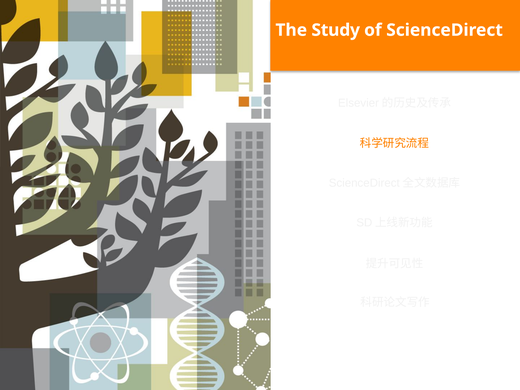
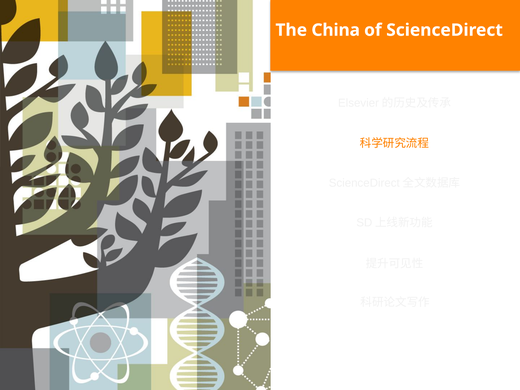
Study: Study -> China (336, 30)
